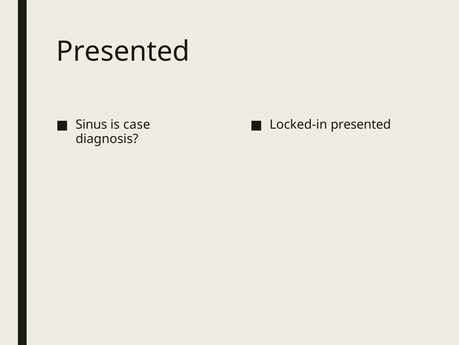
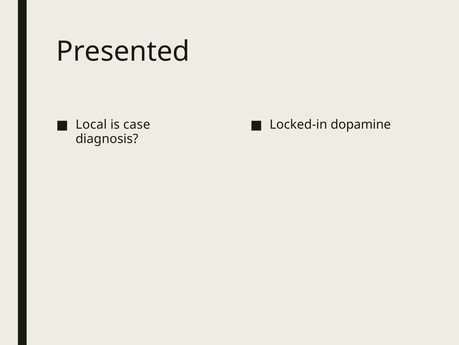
Sinus: Sinus -> Local (91, 124)
Locked-in presented: presented -> dopamine (361, 124)
